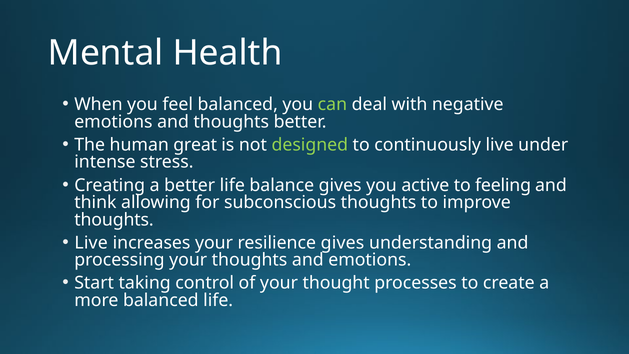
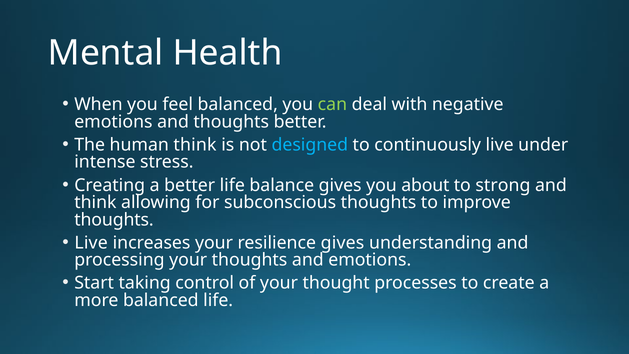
human great: great -> think (195, 145)
designed colour: light green -> light blue (310, 145)
active: active -> about (425, 185)
feeling: feeling -> strong (503, 185)
